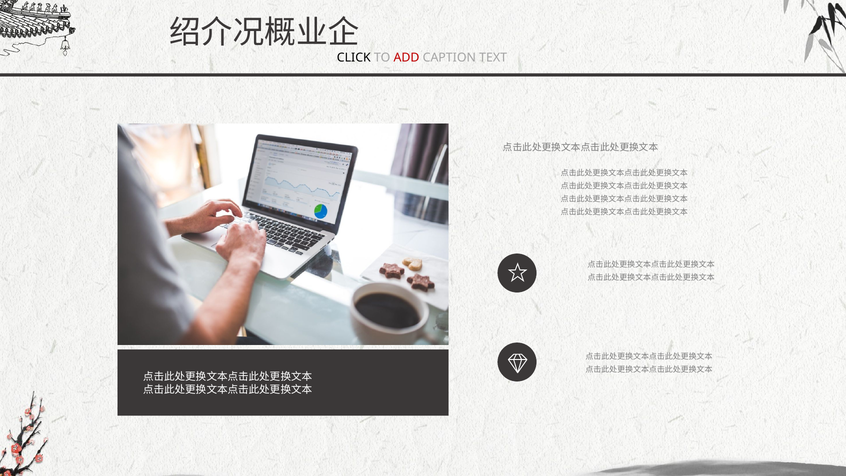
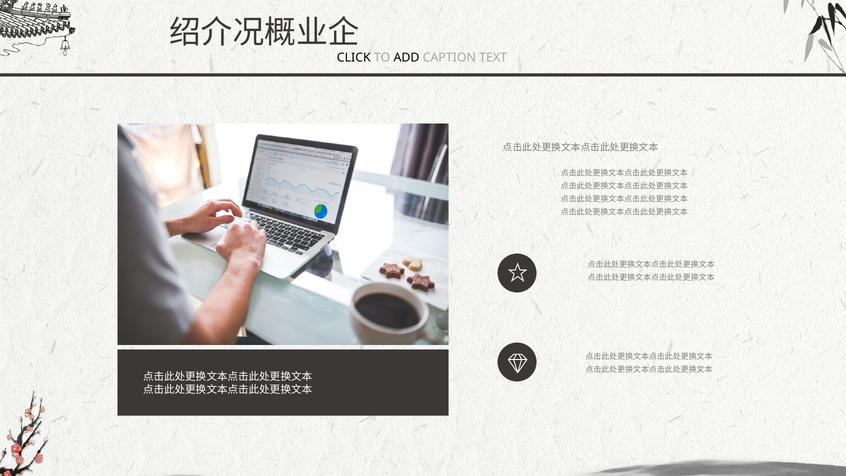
ADD colour: red -> black (406, 58)
